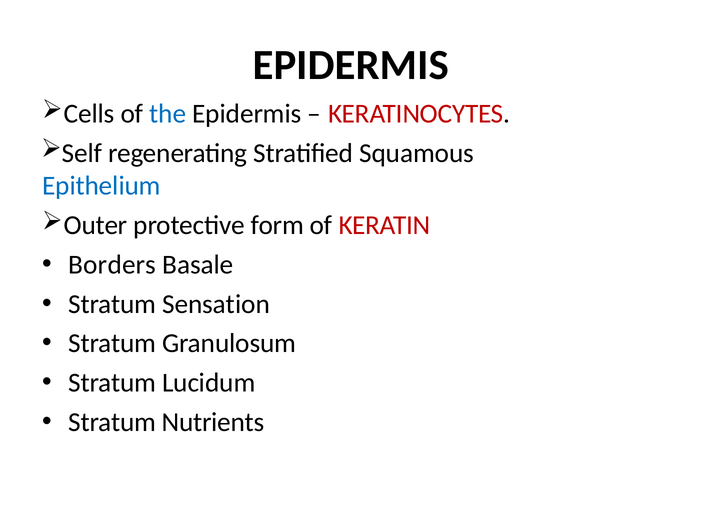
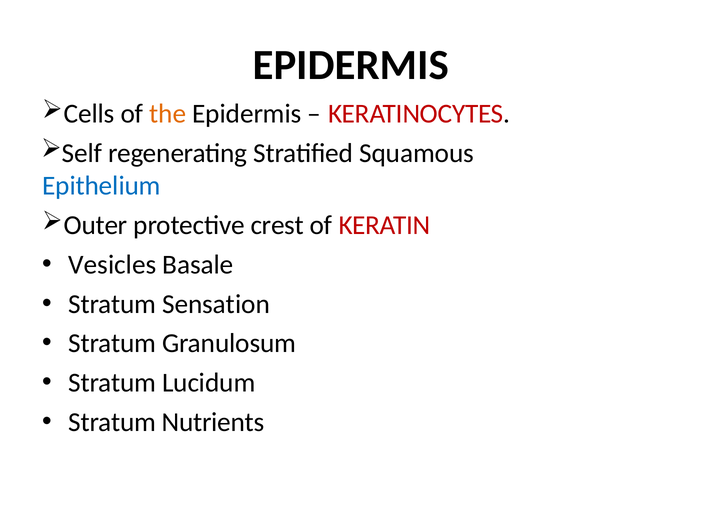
the colour: blue -> orange (168, 114)
form: form -> crest (277, 225)
Borders: Borders -> Vesicles (112, 264)
